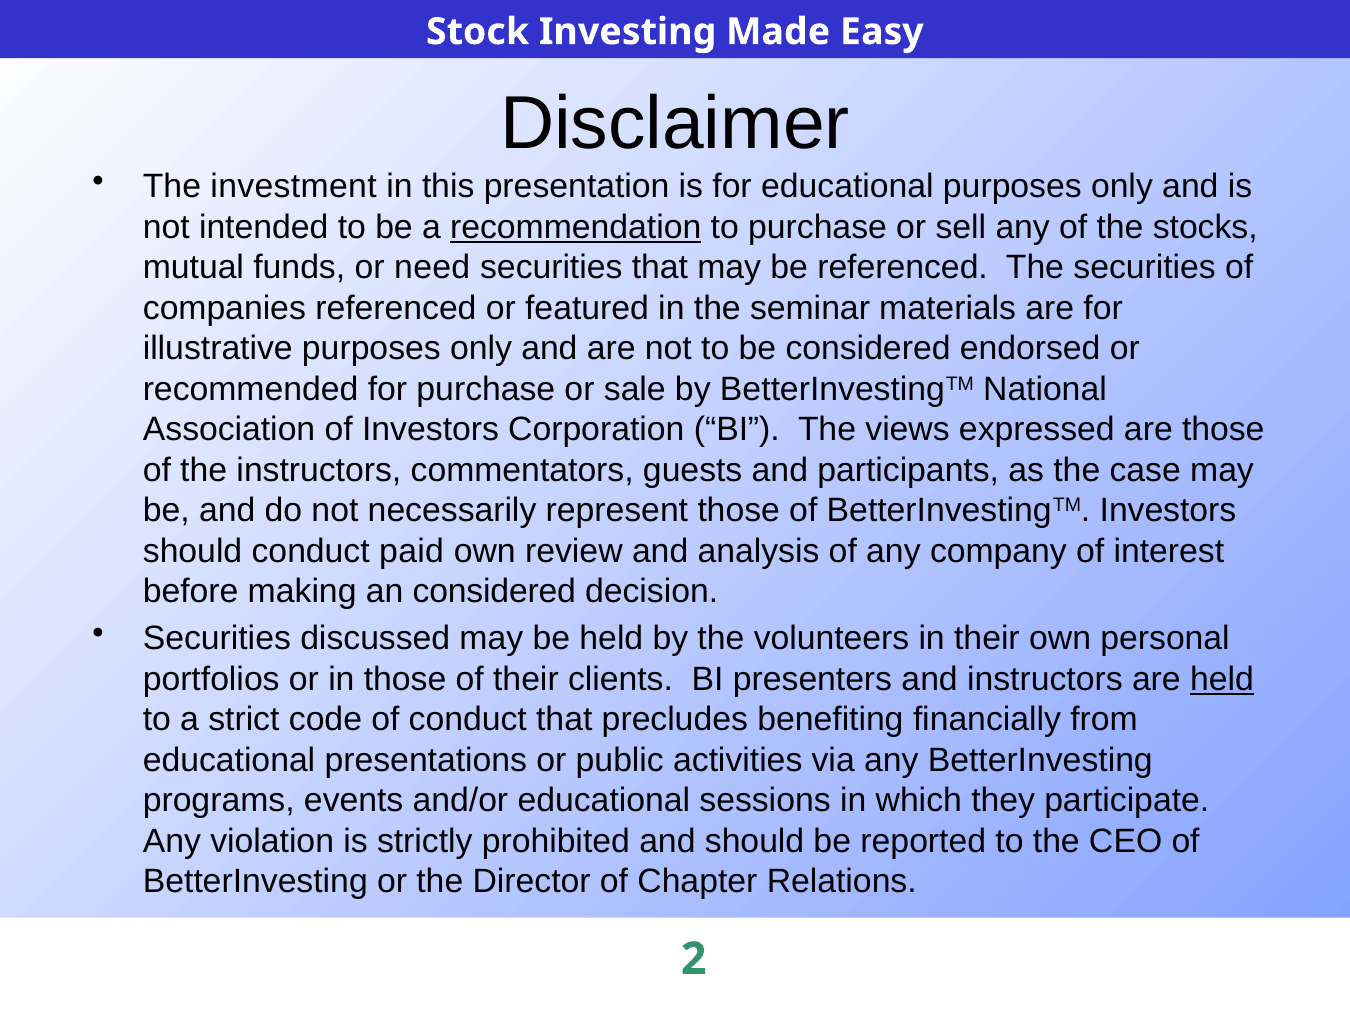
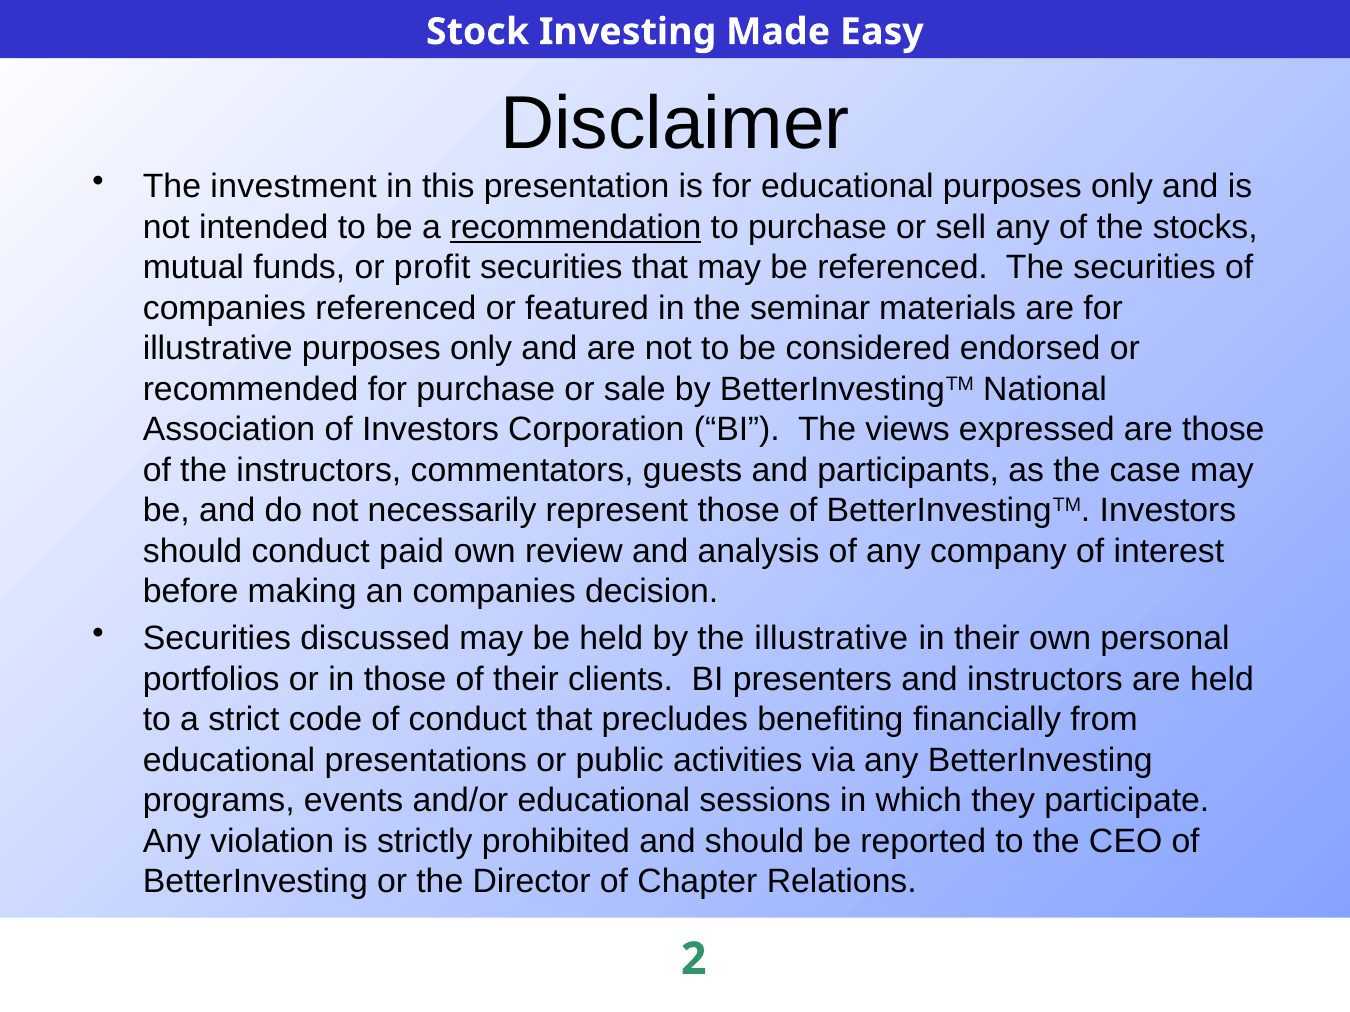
need: need -> profit (432, 268)
an considered: considered -> companies (494, 592)
the volunteers: volunteers -> illustrative (831, 639)
held underline: present -> none (1222, 680)
